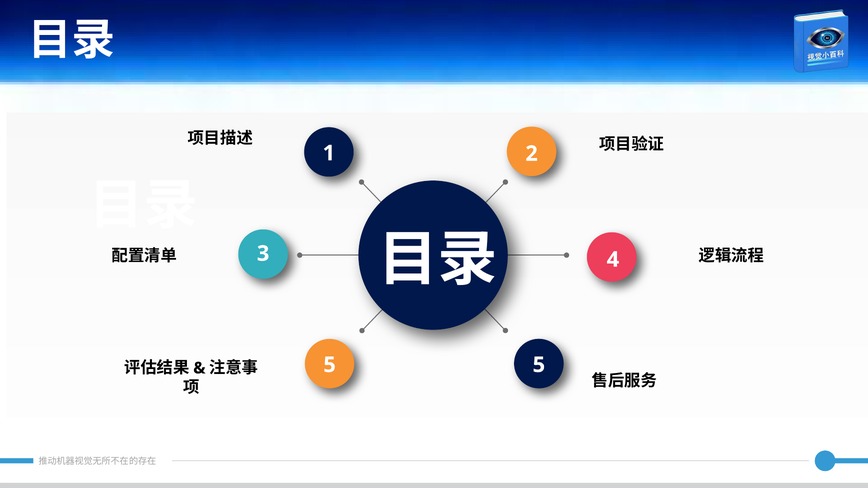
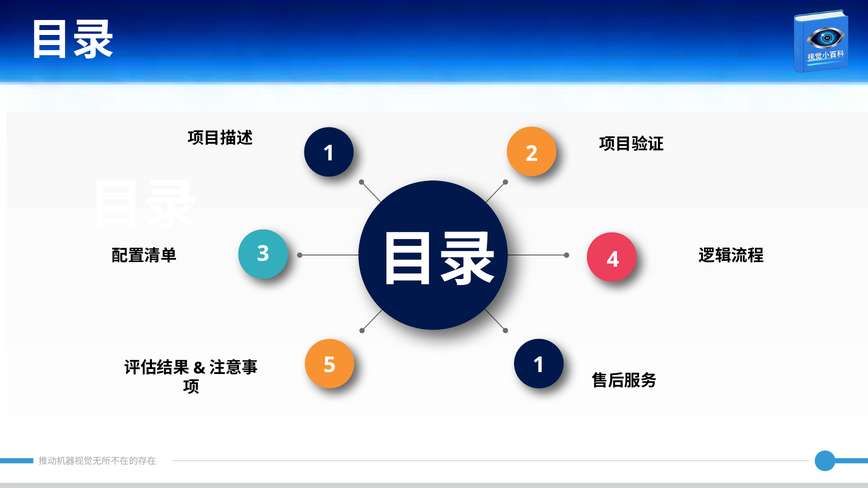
5 5: 5 -> 1 (539, 365)
